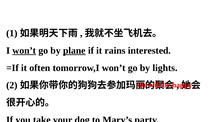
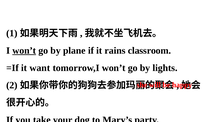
plane underline: present -> none (74, 51)
interested: interested -> classroom (149, 51)
often: often -> want (40, 68)
